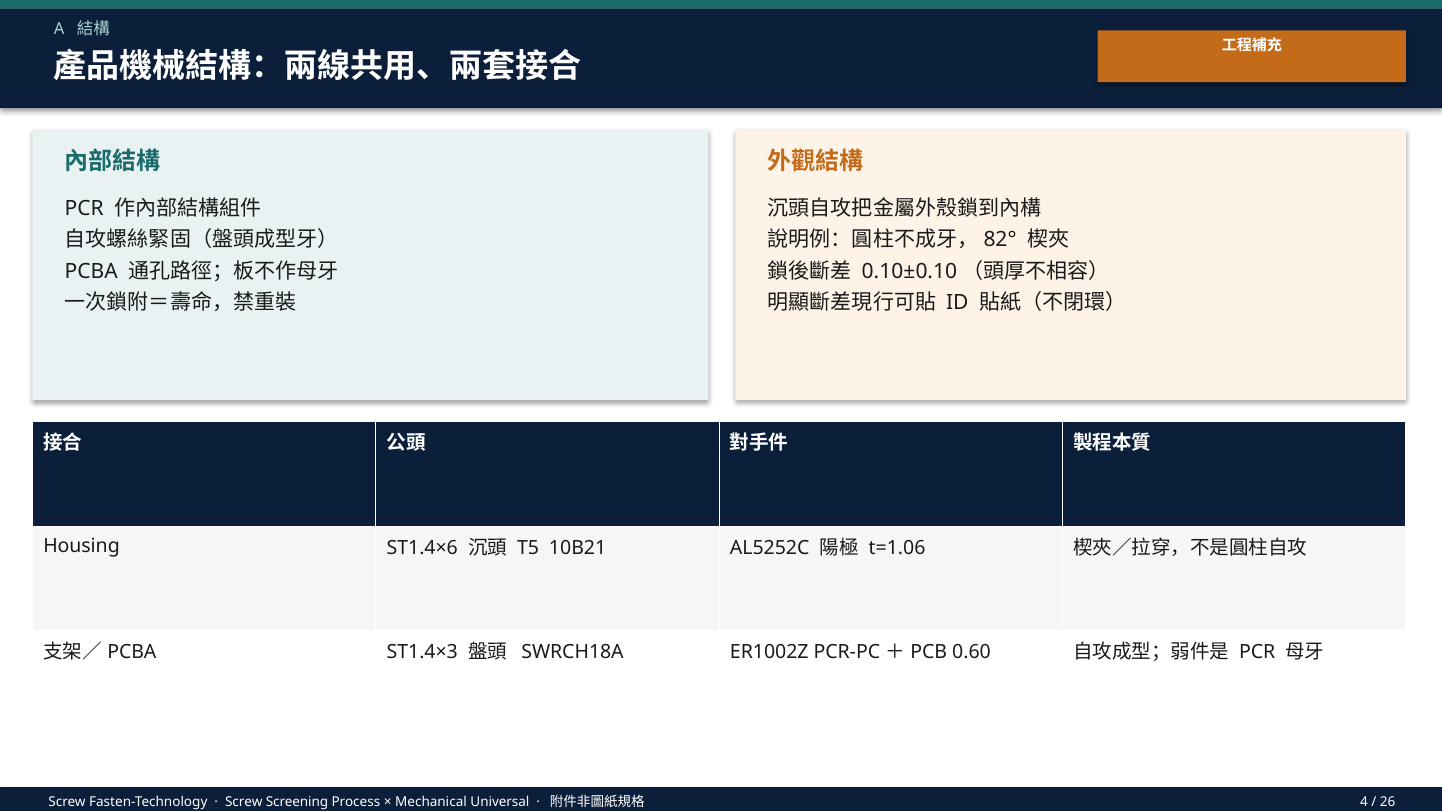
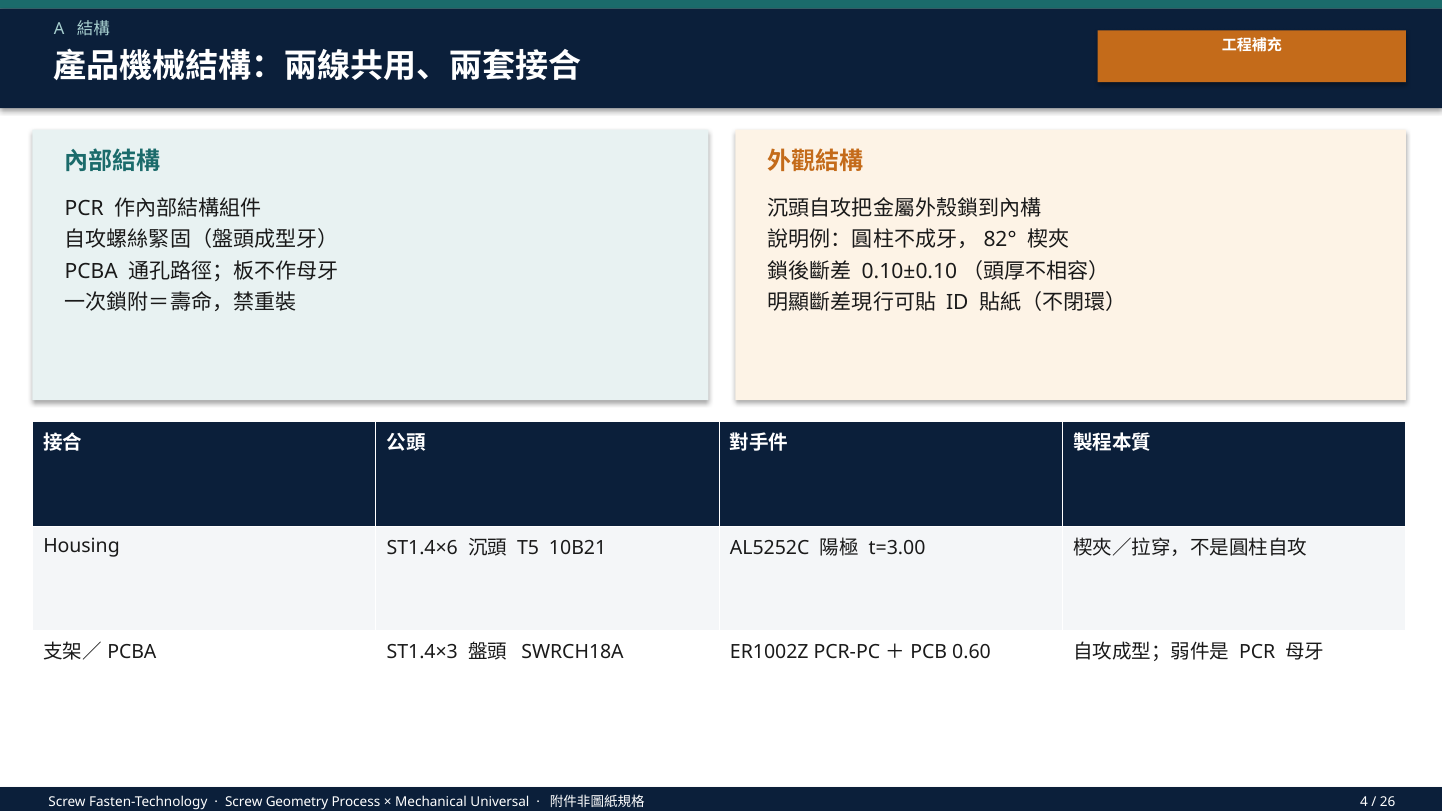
t=1.06: t=1.06 -> t=3.00 (897, 548)
Screening: Screening -> Geometry (297, 802)
